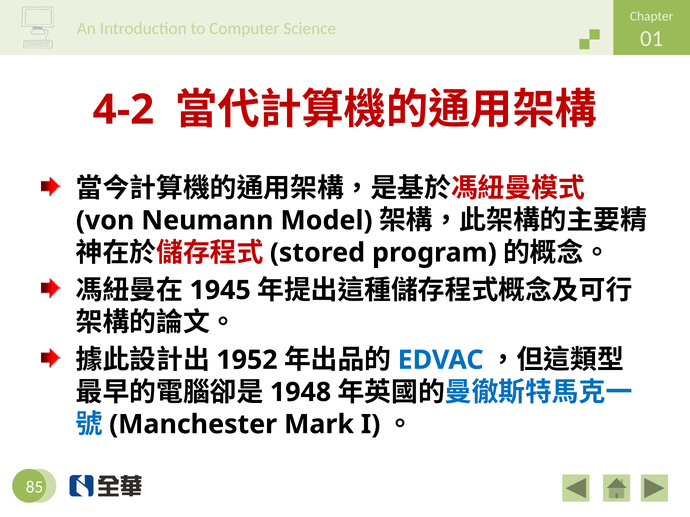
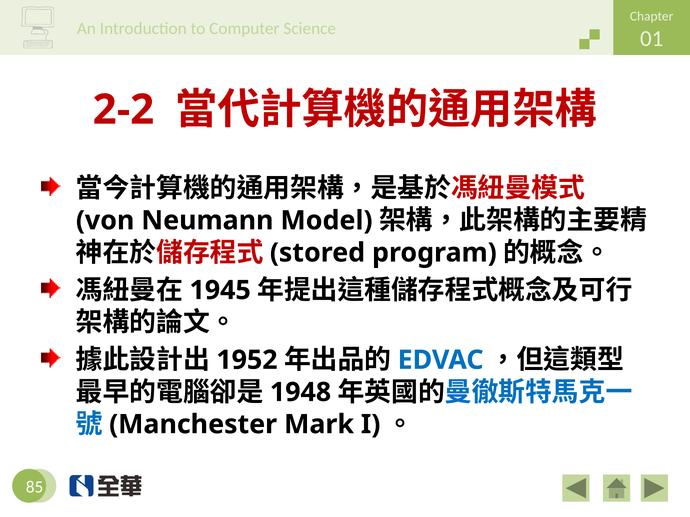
4-2: 4-2 -> 2-2 (123, 110)
